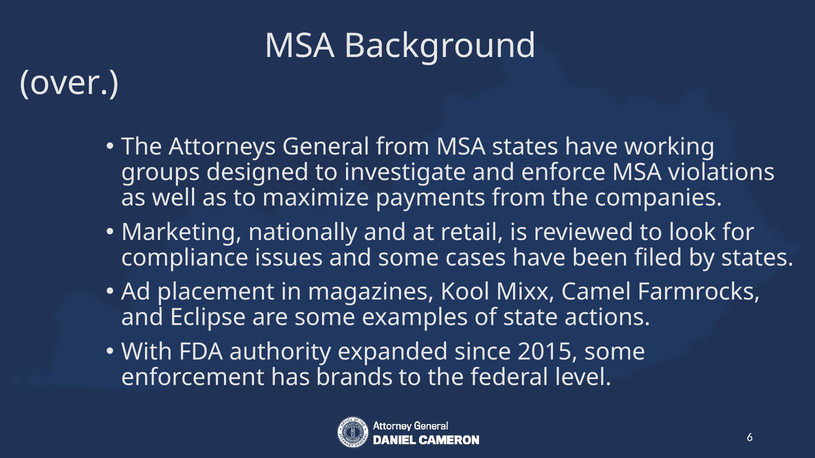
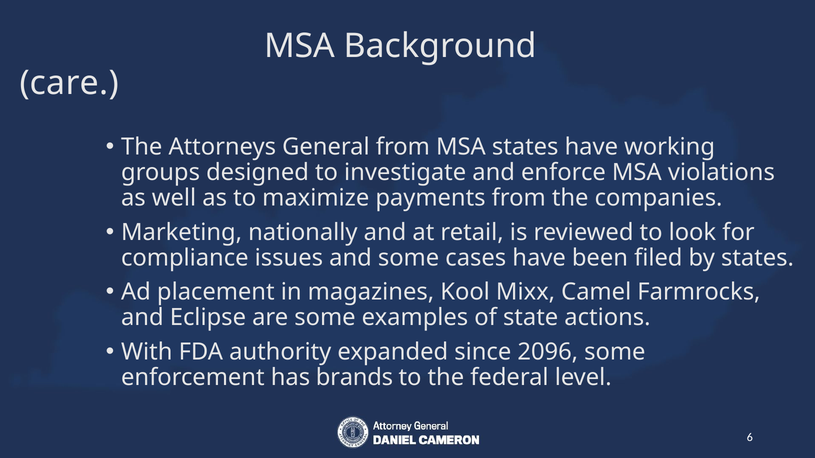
over: over -> care (69, 83)
2015: 2015 -> 2096 (548, 352)
